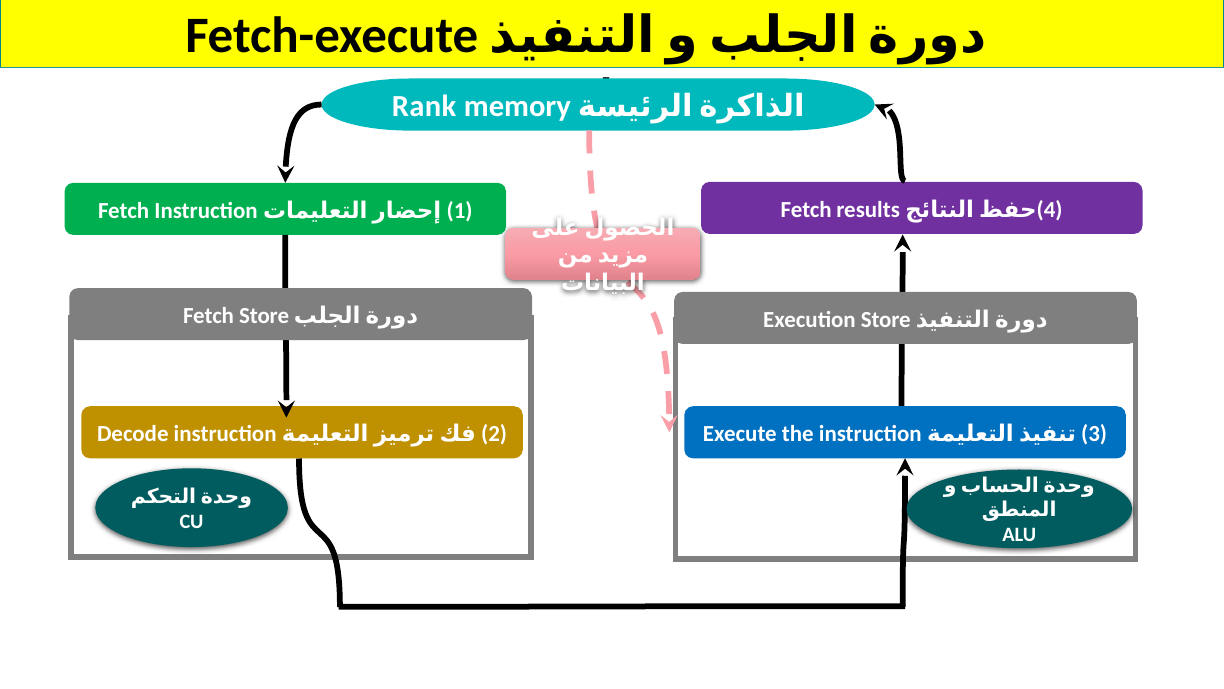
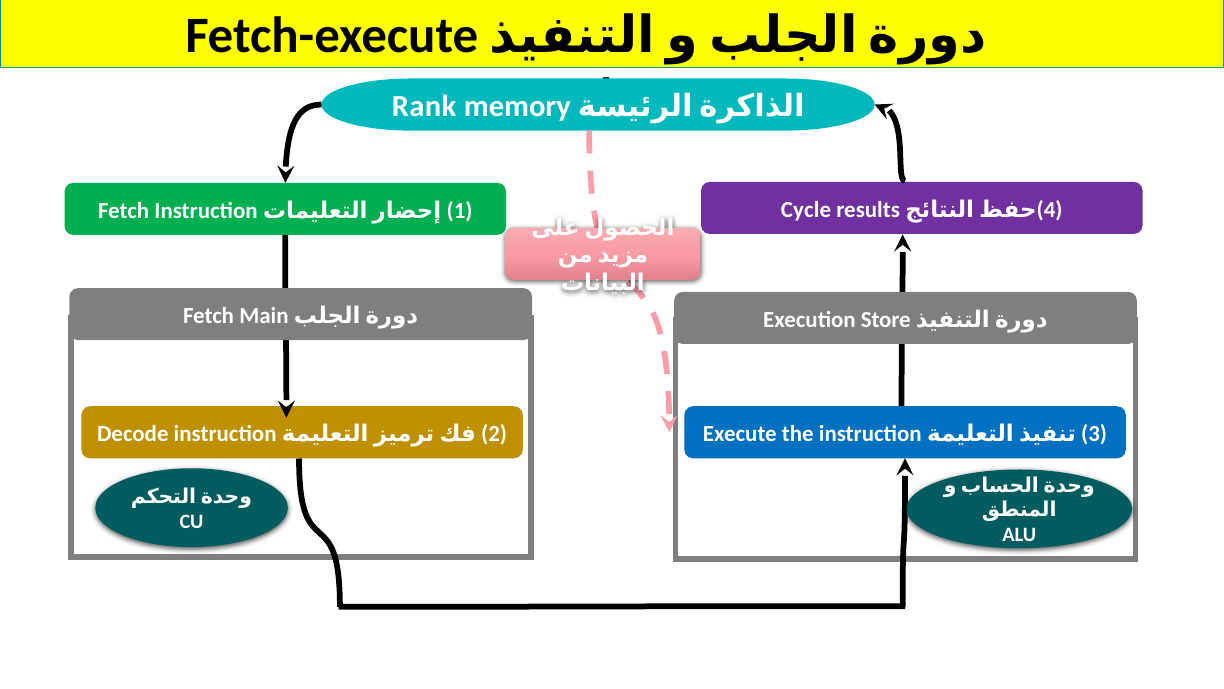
Fetch: Fetch -> Cycle (806, 209)
Fetch Store: Store -> Main (264, 315)
